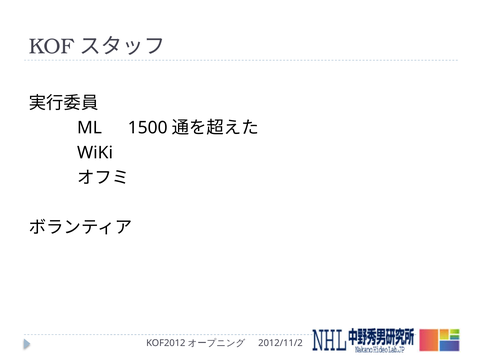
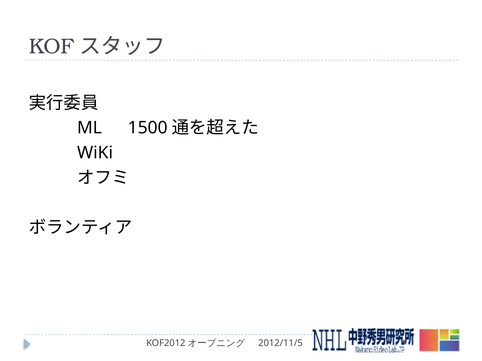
2012/11/2: 2012/11/2 -> 2012/11/5 (280, 344)
